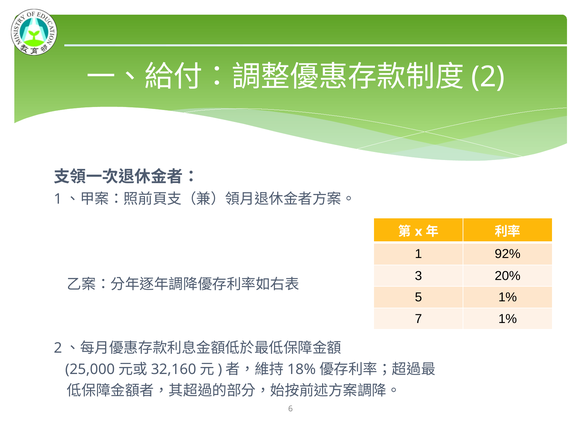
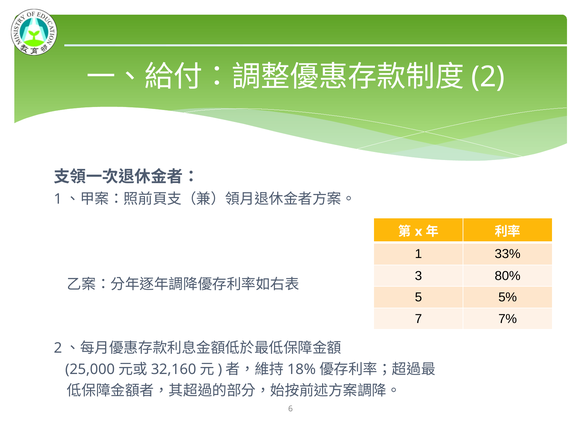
92%: 92% -> 33% (508, 254)
20%: 20% -> 80% (508, 276)
5 1%: 1% -> 5% (508, 297)
7 1%: 1% -> 7% (508, 319)
